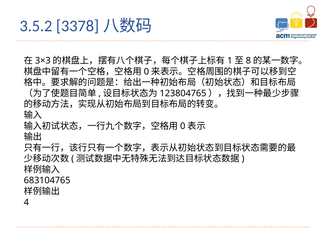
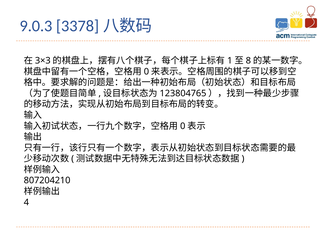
3.5.2: 3.5.2 -> 9.0.3 (36, 26)
683104765: 683104765 -> 807204210 (47, 180)
